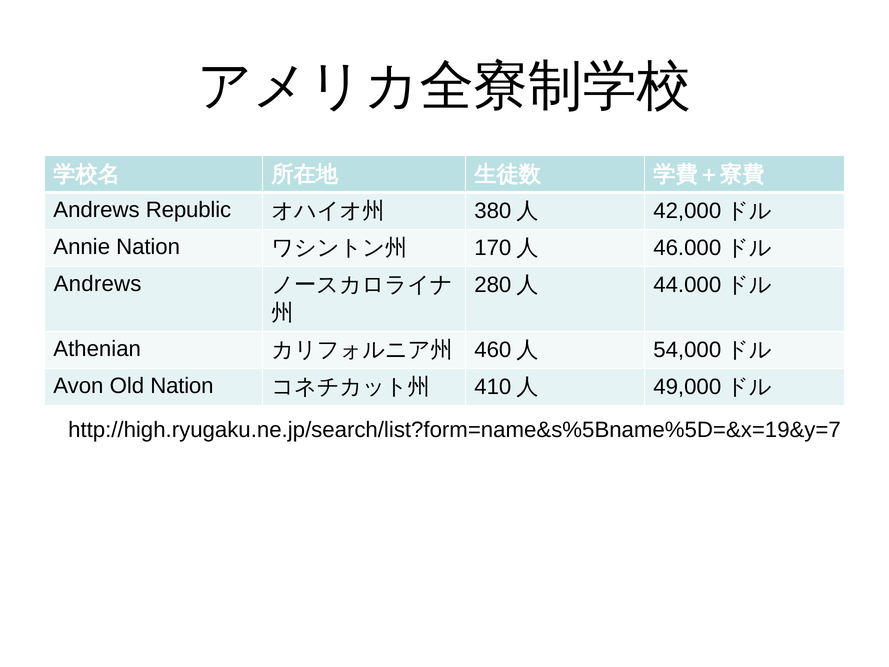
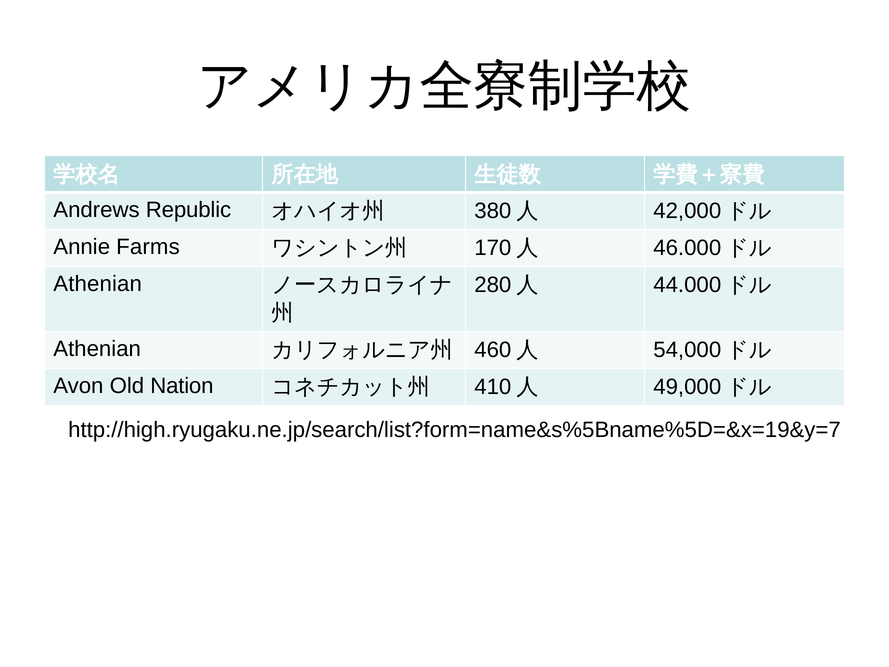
Annie Nation: Nation -> Farms (148, 247)
Andrews: Andrews -> Athenian (98, 284)
